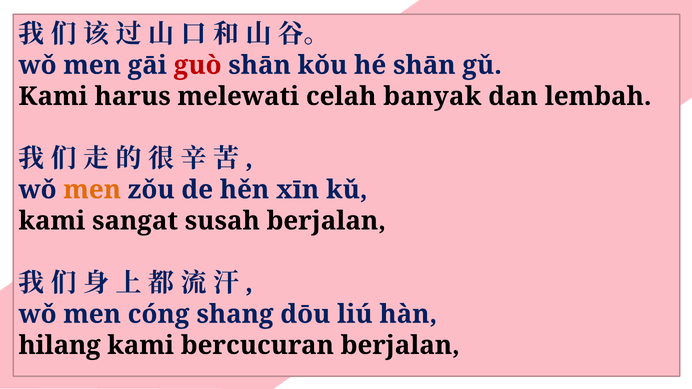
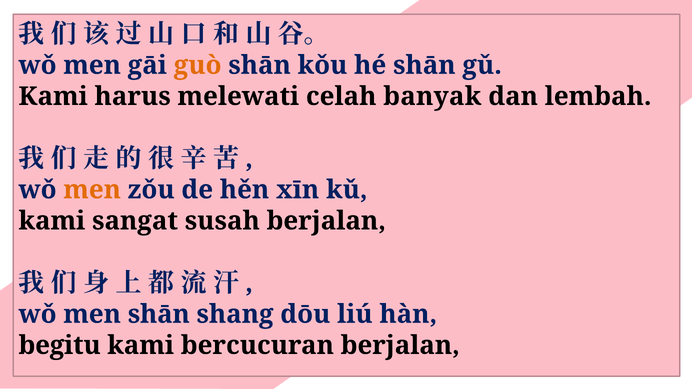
guò colour: red -> orange (198, 65)
men cóng: cóng -> shān (159, 314)
hilang: hilang -> begitu (60, 346)
